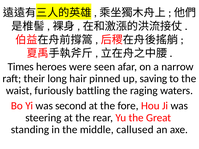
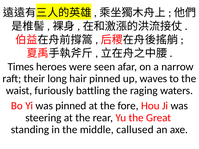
saving: saving -> waves (153, 79)
was second: second -> pinned (71, 106)
